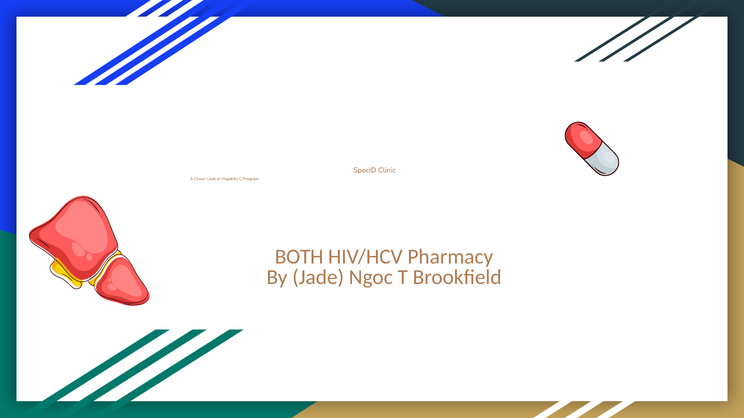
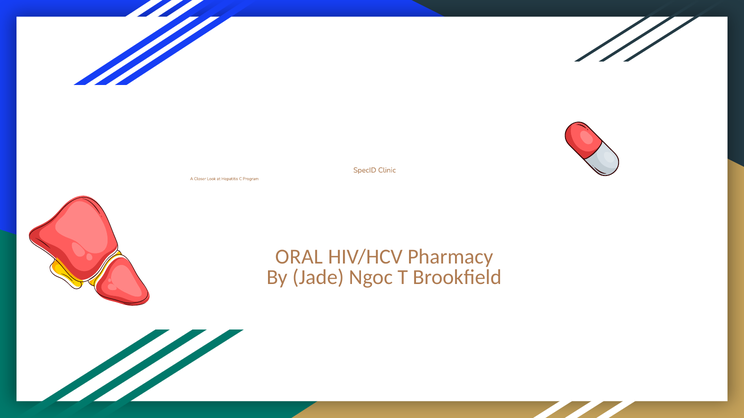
BOTH: BOTH -> ORAL (299, 257)
